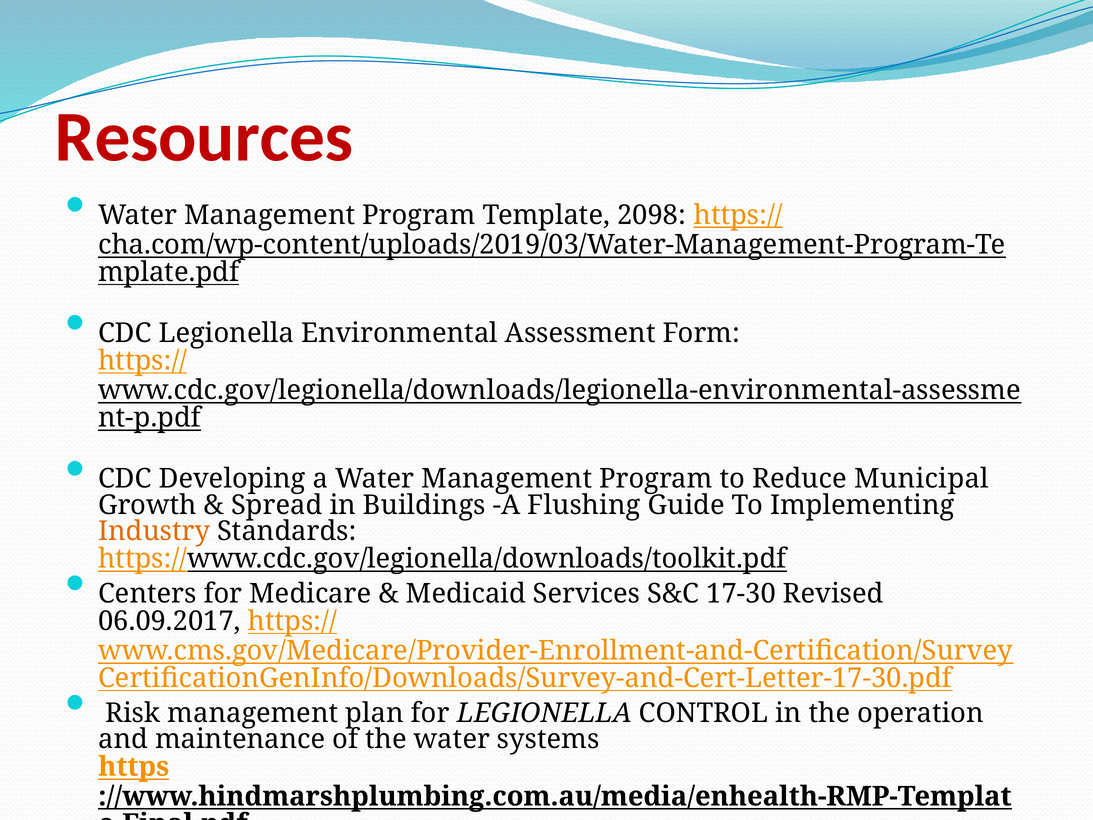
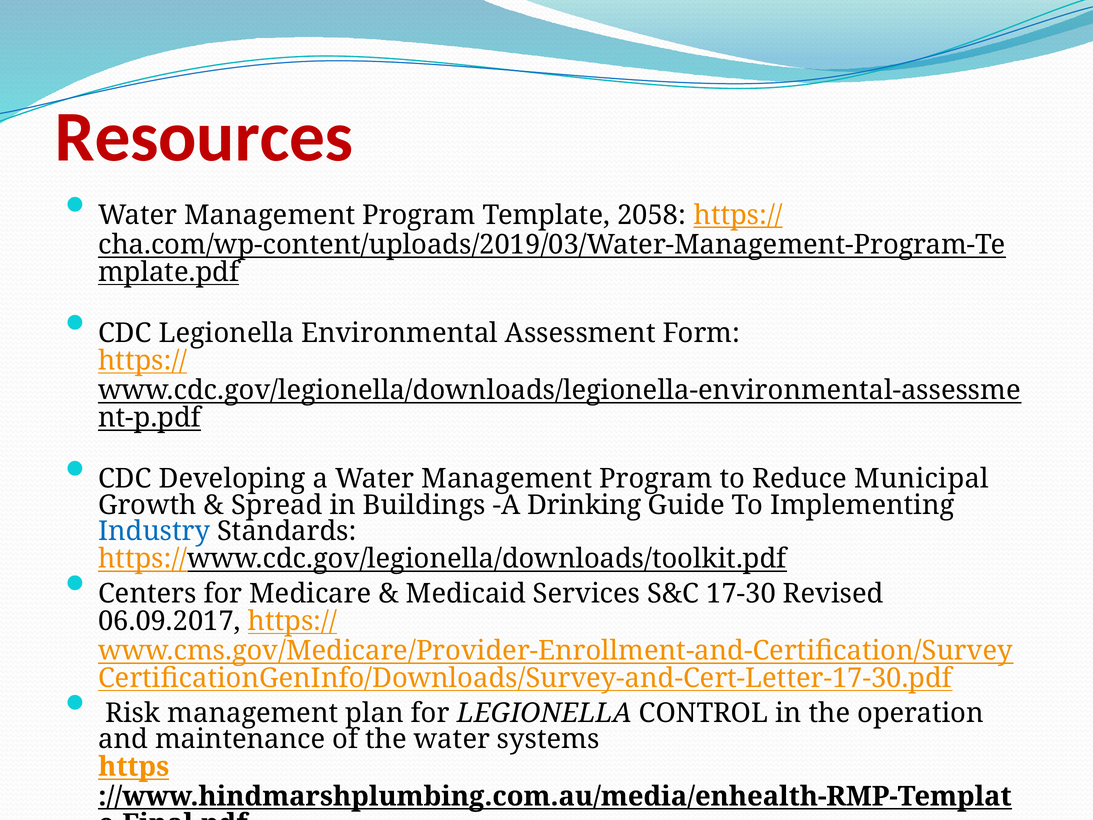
2098: 2098 -> 2058 (652, 215)
Flushing: Flushing -> Drinking (584, 505)
Industry colour: orange -> blue (154, 531)
